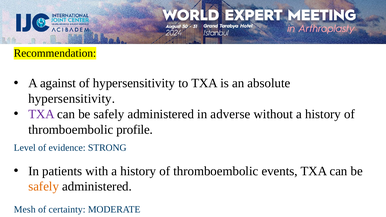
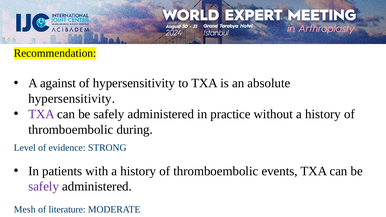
adverse: adverse -> practice (231, 114)
profile: profile -> during (135, 130)
safely colour: orange -> purple (44, 187)
certainty: certainty -> literature (67, 209)
